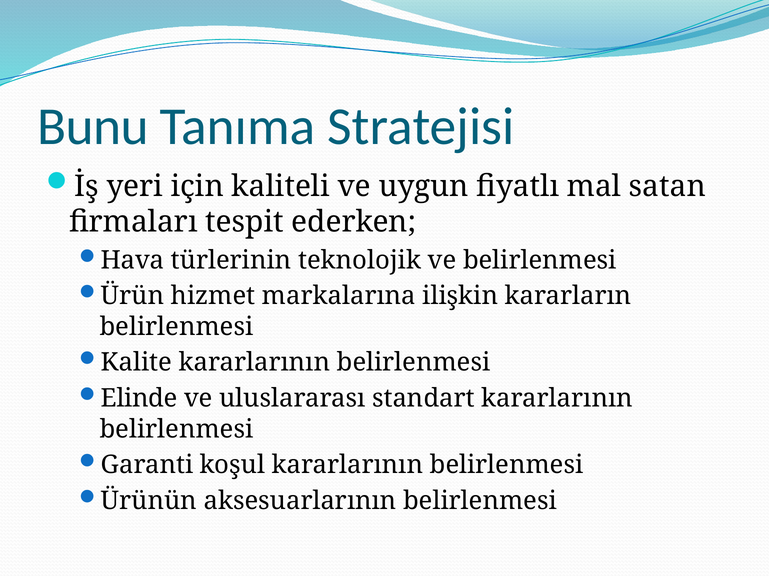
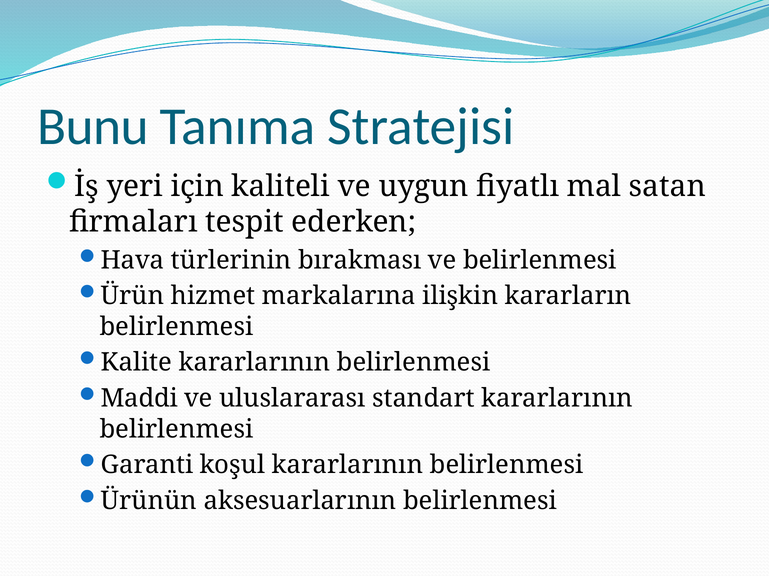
teknolojik: teknolojik -> bırakması (360, 260)
Elinde: Elinde -> Maddi (139, 399)
